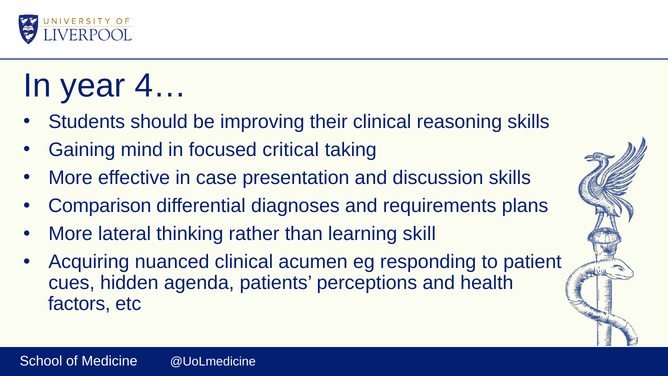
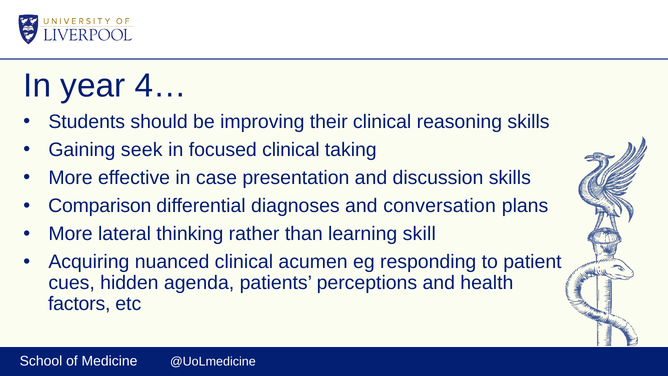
mind: mind -> seek (142, 150)
focused critical: critical -> clinical (291, 150)
requirements: requirements -> conversation (440, 206)
